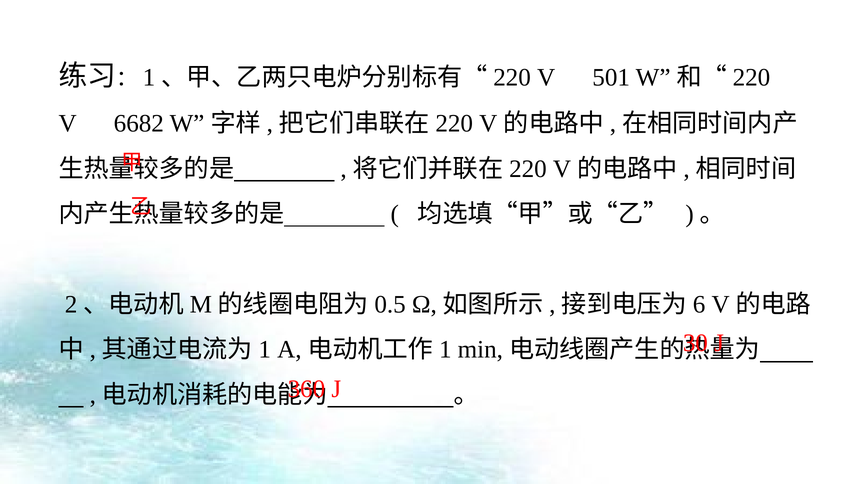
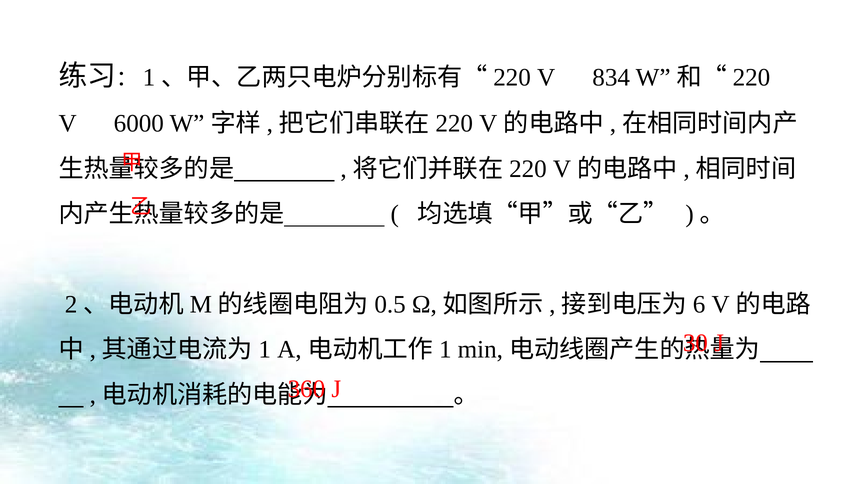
501: 501 -> 834 (611, 78)
6682: 6682 -> 6000 (139, 124)
